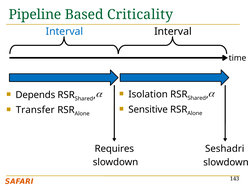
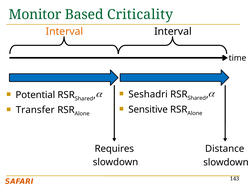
Pipeline: Pipeline -> Monitor (35, 15)
Interval colour: blue -> orange (64, 31)
Isolation: Isolation -> Seshadri (148, 94)
Depends: Depends -> Potential (35, 95)
Seshadri: Seshadri -> Distance (225, 149)
